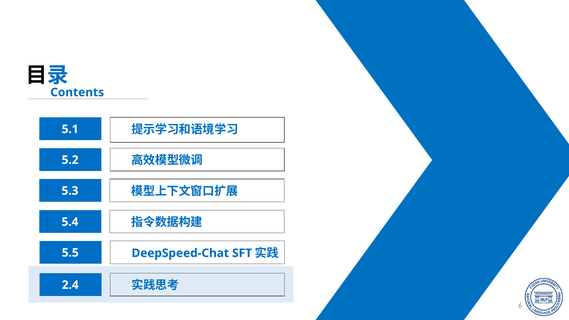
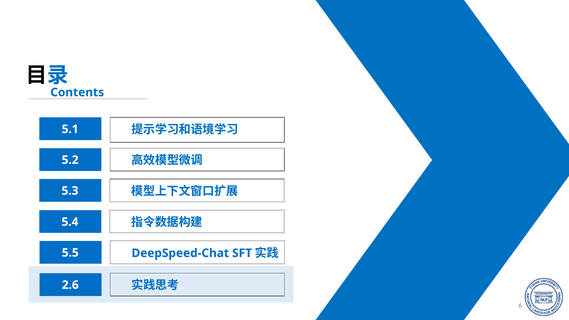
2.4: 2.4 -> 2.6 (70, 285)
